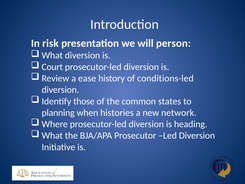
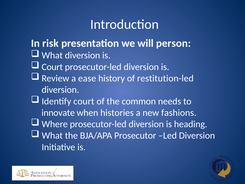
conditions-led: conditions-led -> restitution-led (165, 78)
Identify those: those -> court (84, 101)
states: states -> needs (170, 101)
planning: planning -> innovate (58, 113)
network: network -> fashions (179, 113)
